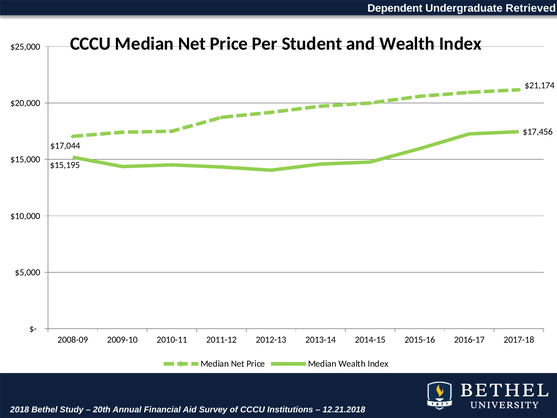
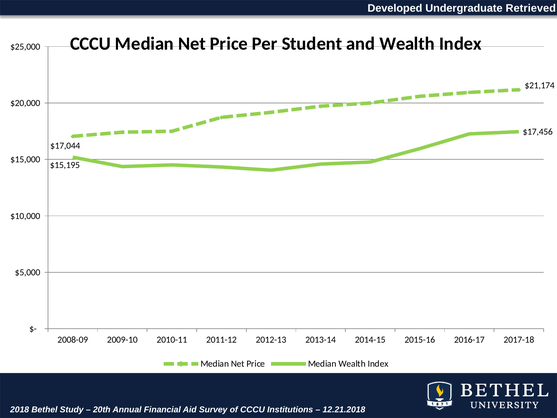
Dependent: Dependent -> Developed (395, 8)
